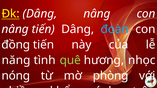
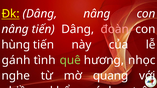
đoàn colour: light blue -> pink (115, 29)
đồng: đồng -> hùng (16, 45)
năng: năng -> gánh (16, 60)
nóng: nóng -> nghe (16, 76)
phòng: phòng -> quang (111, 76)
